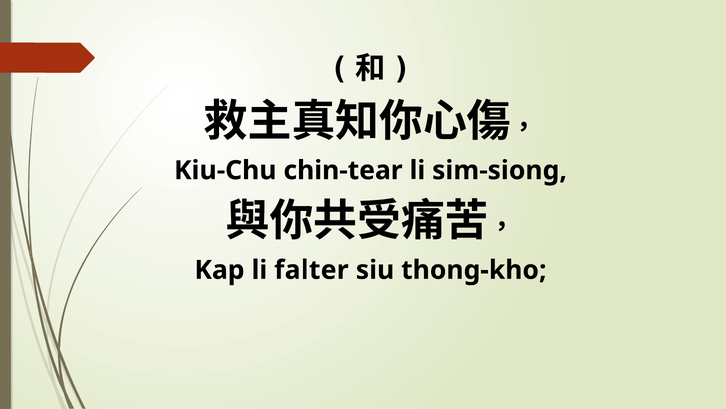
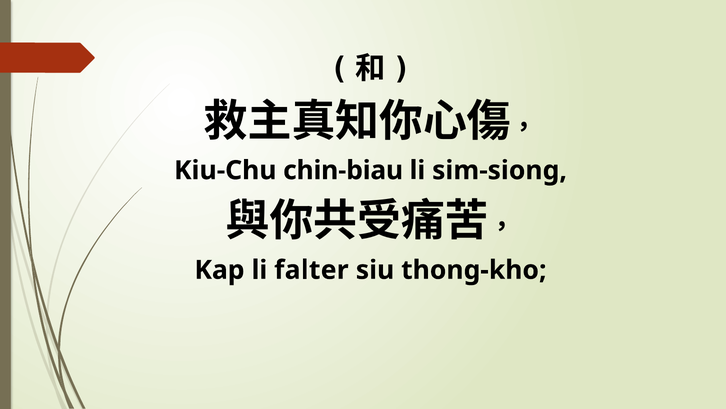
chin-tear: chin-tear -> chin-biau (343, 170)
